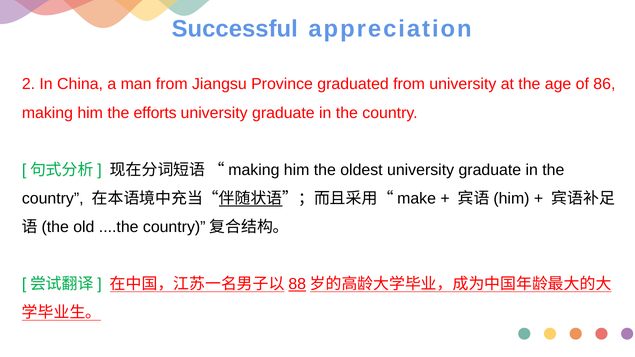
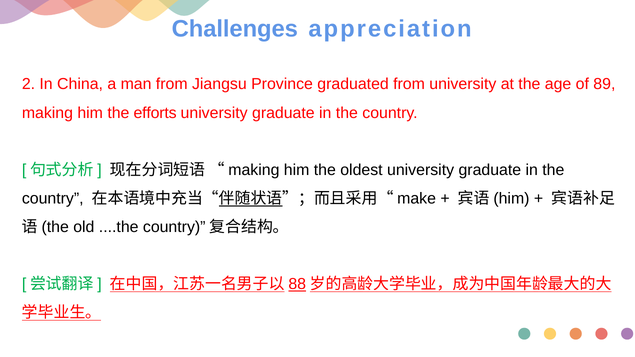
Successful: Successful -> Challenges (235, 29)
86: 86 -> 89 (604, 84)
